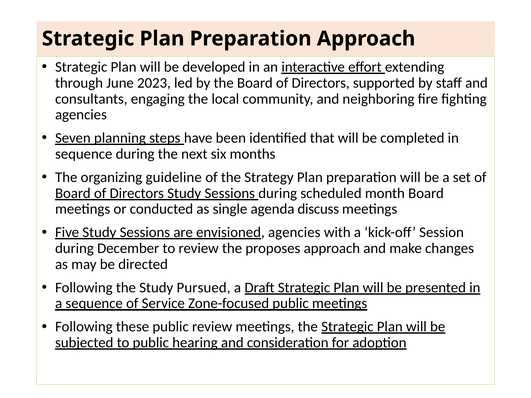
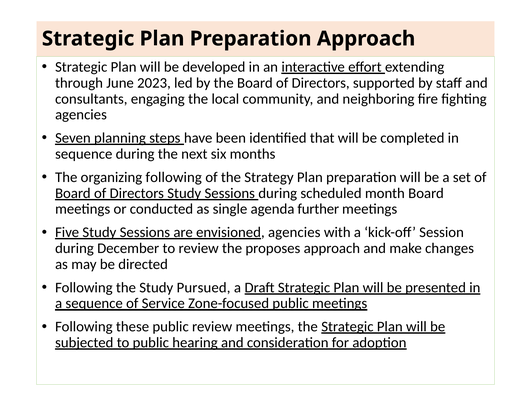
organizing guideline: guideline -> following (174, 177)
discuss: discuss -> further (318, 209)
